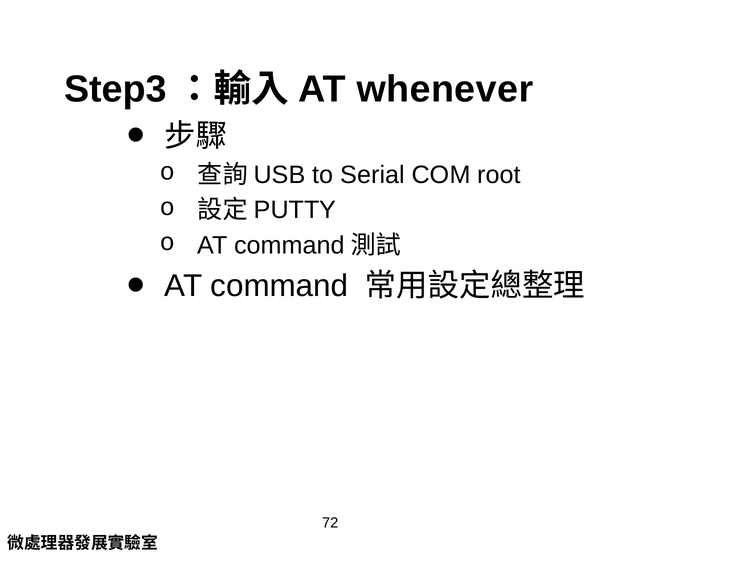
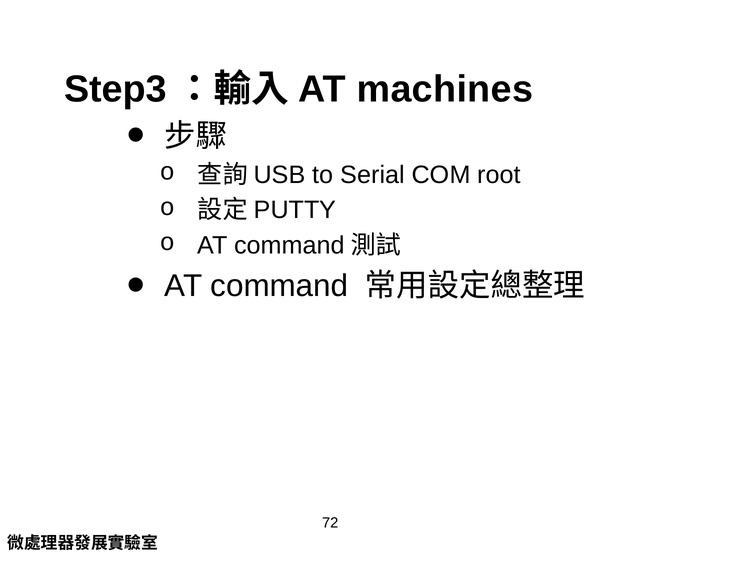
whenever: whenever -> machines (445, 89)
